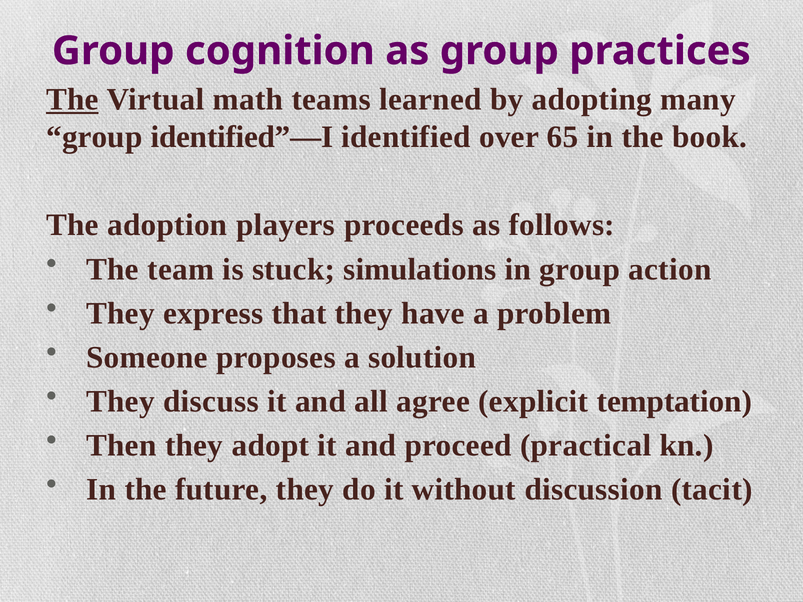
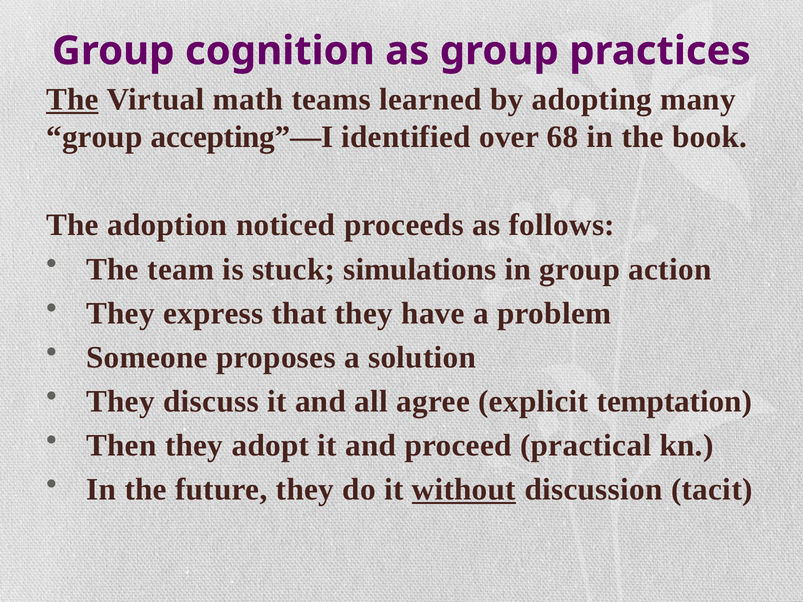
identified”—I: identified”—I -> accepting”—I (242, 137)
65: 65 -> 68 (562, 137)
players: players -> noticed (286, 225)
without underline: none -> present (464, 490)
